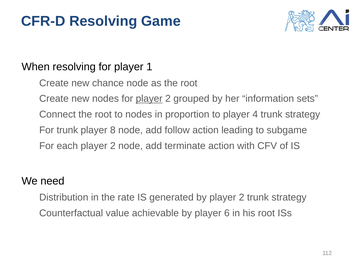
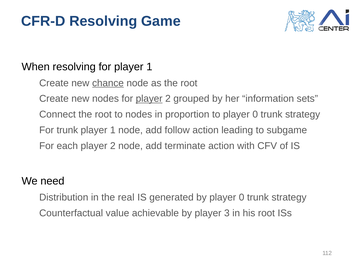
chance underline: none -> present (108, 83)
to player 4: 4 -> 0 (255, 114)
8: 8 -> 1 (113, 130)
rate: rate -> real (126, 197)
by player 2: 2 -> 0 (242, 197)
6: 6 -> 3 (227, 213)
